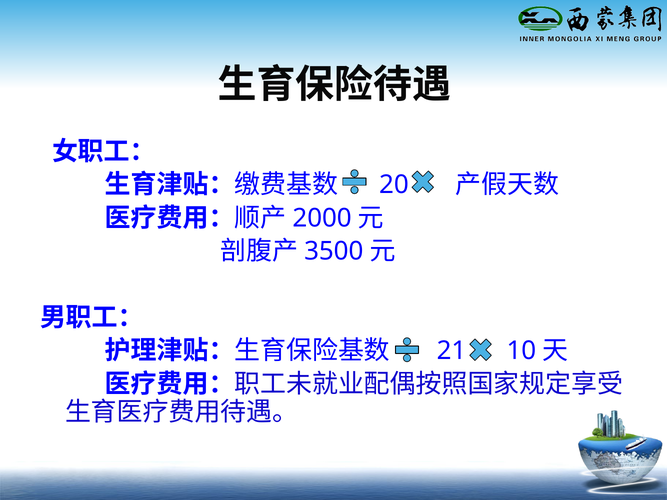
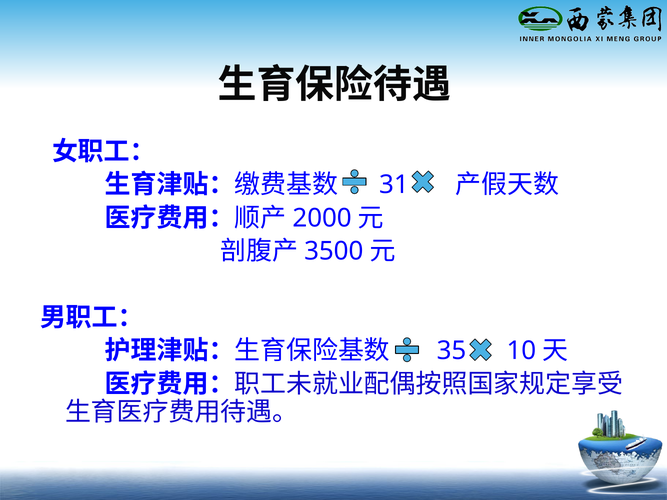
20: 20 -> 31 (394, 185)
21: 21 -> 35 (451, 351)
